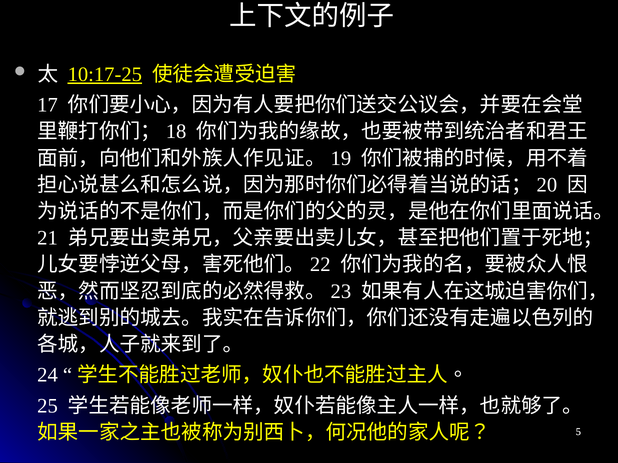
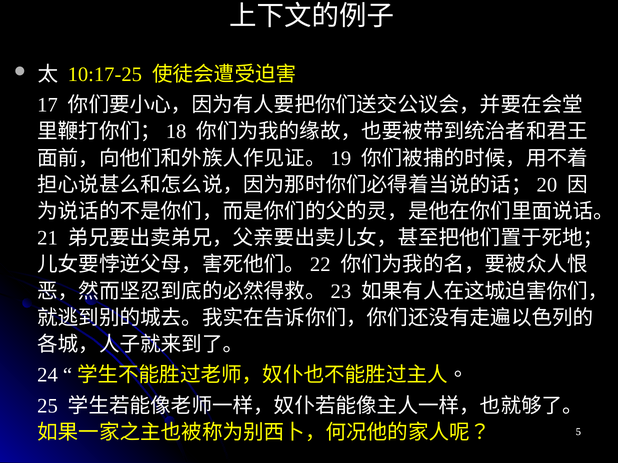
10:17-25 underline: present -> none (105, 74)
